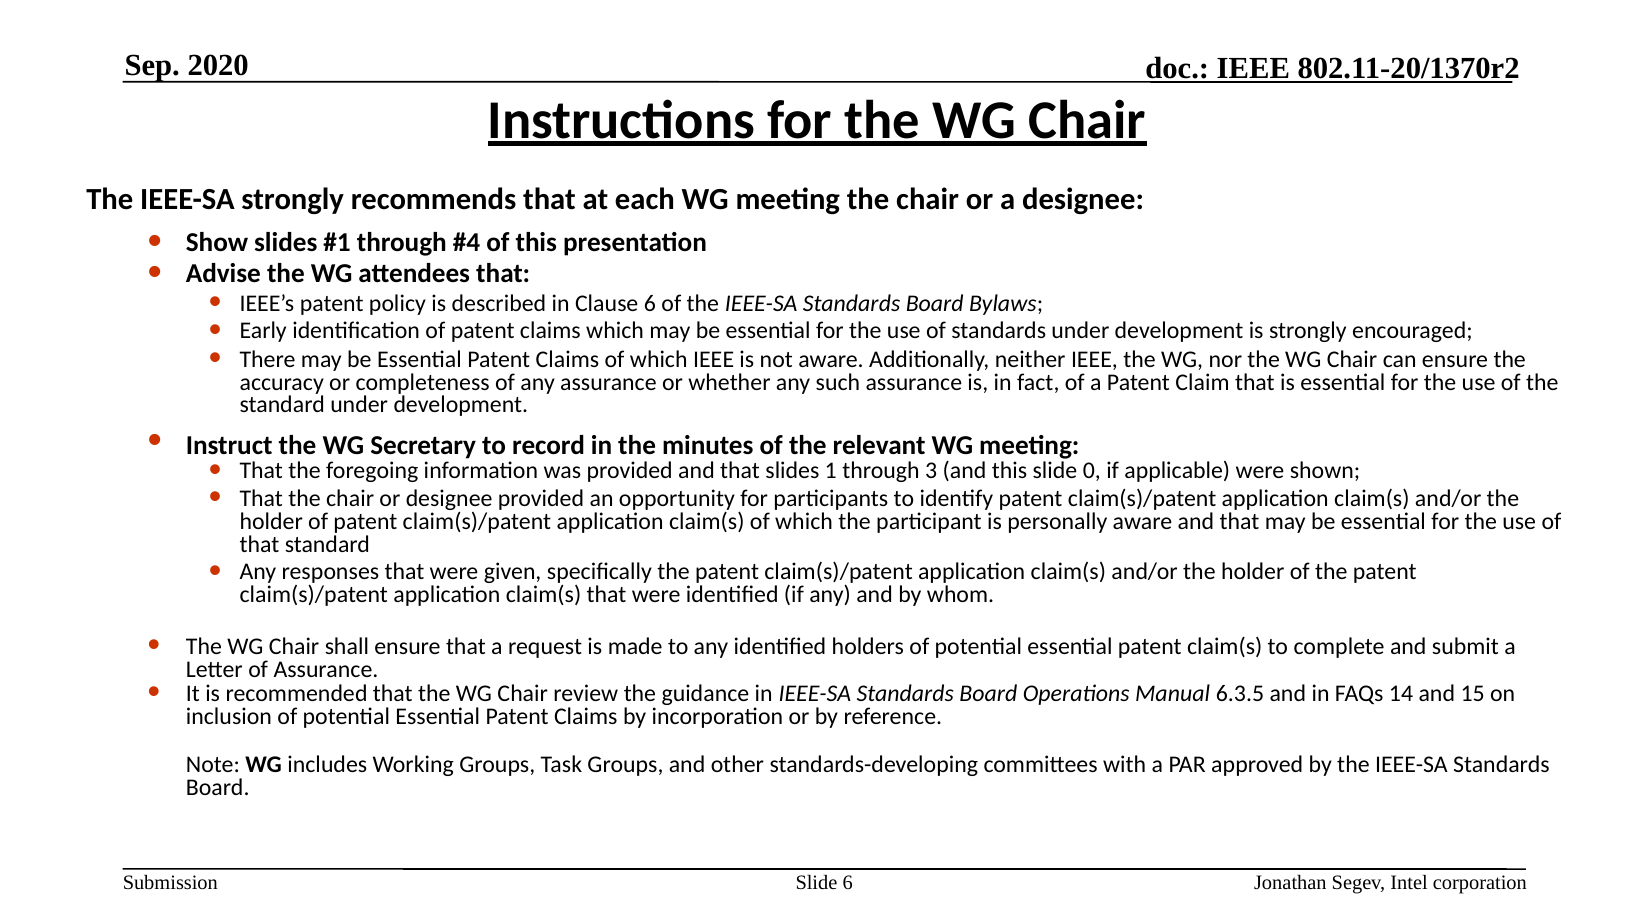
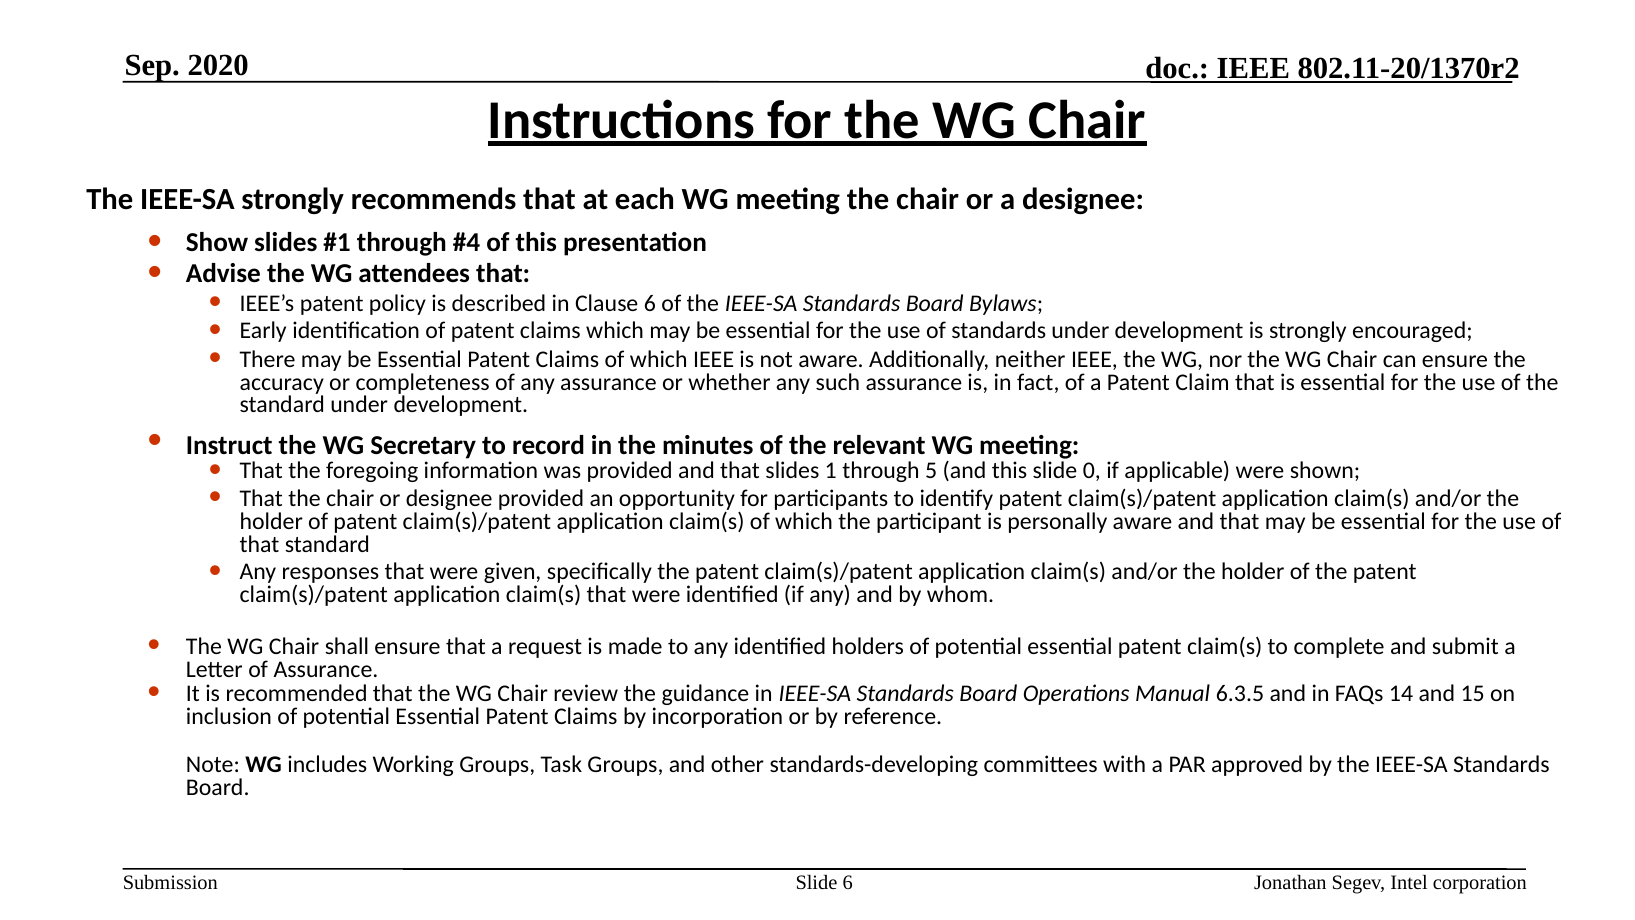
3: 3 -> 5 (931, 471)
